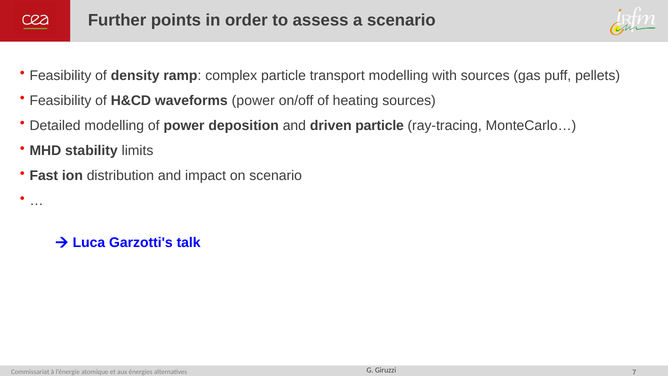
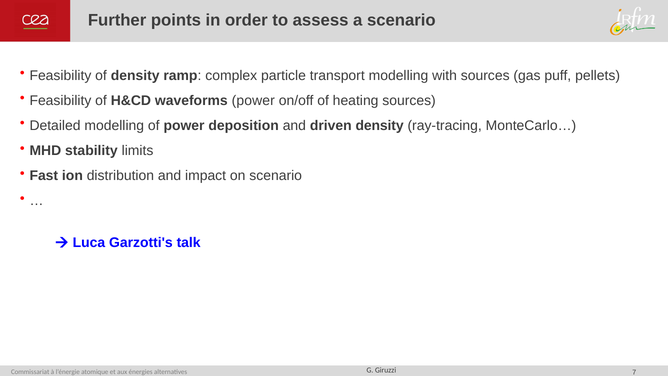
driven particle: particle -> density (380, 126)
